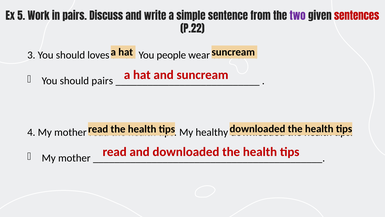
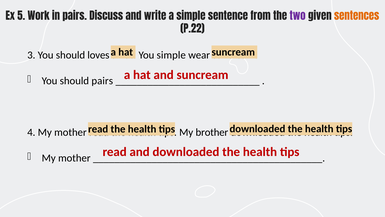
sentences colour: red -> orange (357, 16)
You people: people -> simple (171, 55)
healthy: healthy -> brother (212, 132)
